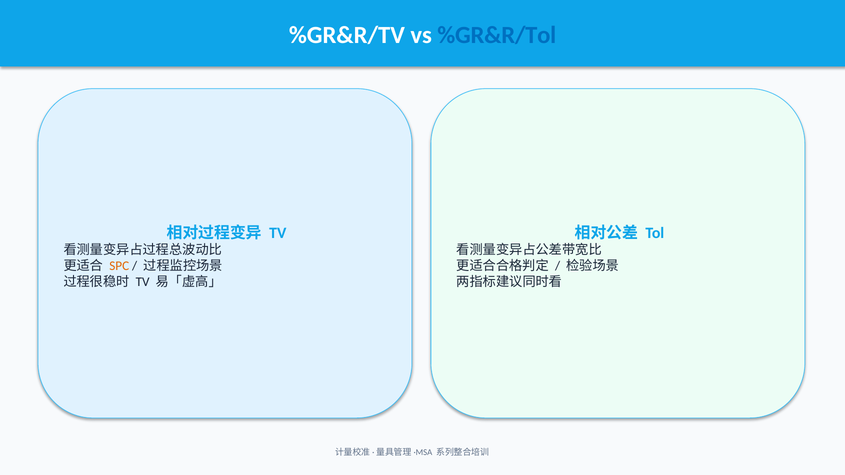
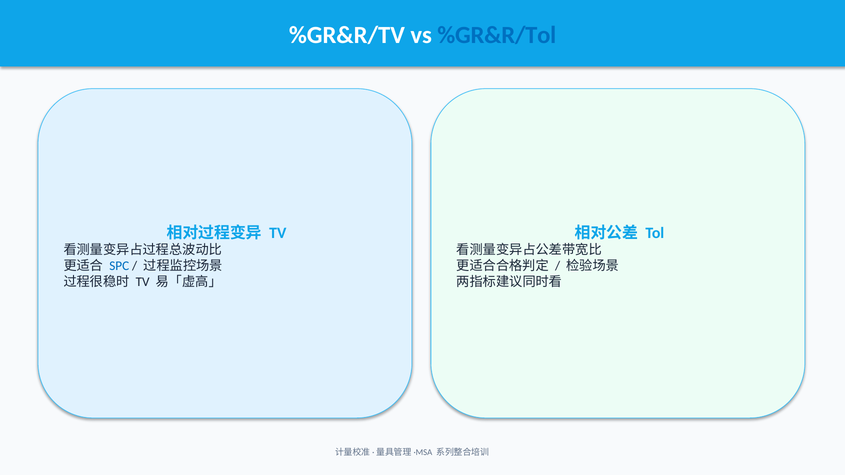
SPC colour: orange -> blue (119, 266)
